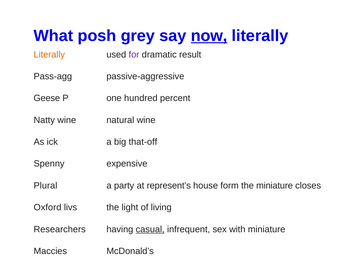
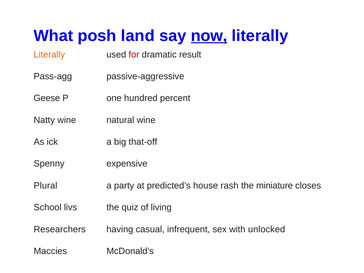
grey: grey -> land (138, 36)
for colour: purple -> red (134, 55)
represent’s: represent’s -> predicted’s (169, 186)
form: form -> rash (230, 186)
Oxford: Oxford -> School (48, 207)
light: light -> quiz (130, 207)
casual underline: present -> none (150, 229)
with miniature: miniature -> unlocked (267, 229)
